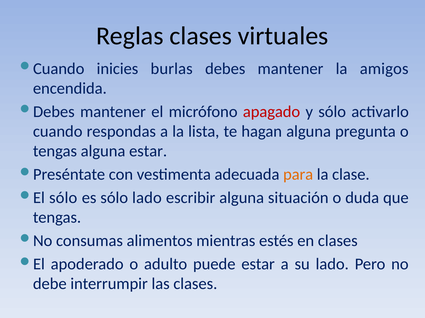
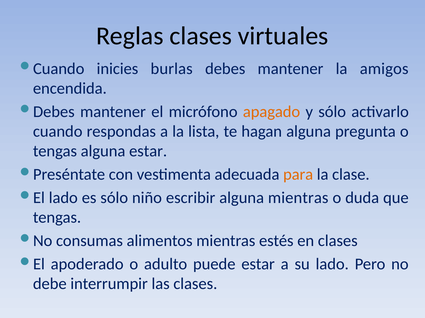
apagado colour: red -> orange (272, 112)
sólo: sólo -> lado (63, 198)
sólo lado: lado -> niño (147, 198)
alguna situación: situación -> mientras (298, 198)
